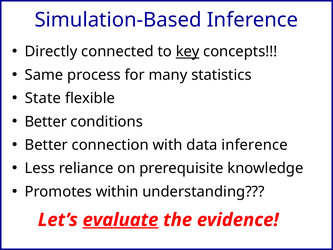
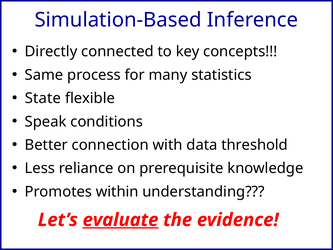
key underline: present -> none (188, 52)
Better: Better -> Speak (46, 121)
data inference: inference -> threshold (255, 145)
